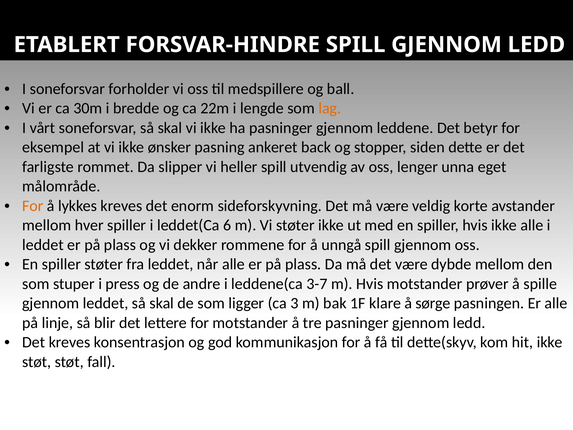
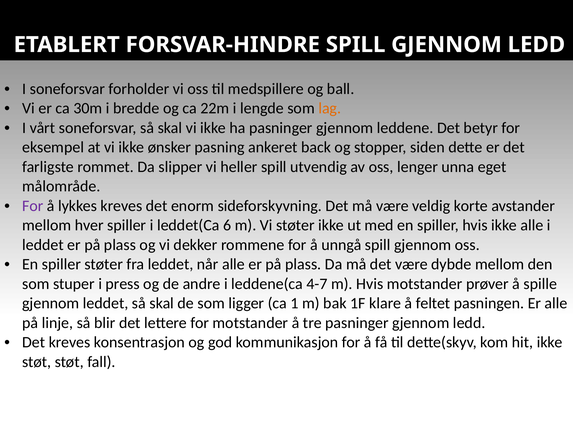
For colour: orange -> purple (33, 206)
3-7: 3-7 -> 4-7 (317, 284)
3: 3 -> 1 (295, 303)
sørge: sørge -> feltet (433, 303)
